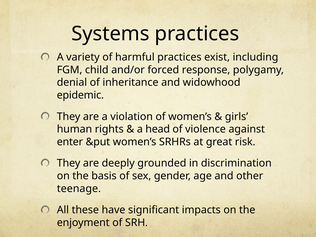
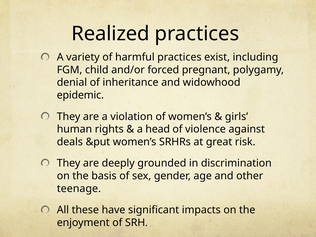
Systems: Systems -> Realized (111, 34)
response: response -> pregnant (206, 70)
enter: enter -> deals (70, 142)
